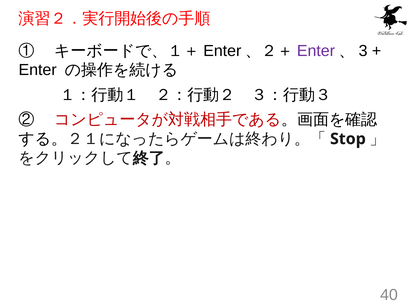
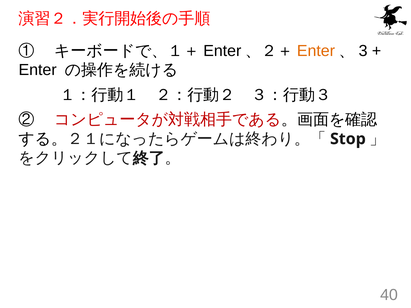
Enter colour: purple -> orange (316, 51)
